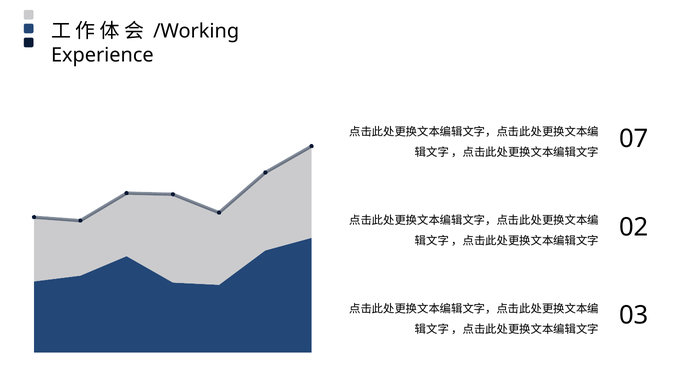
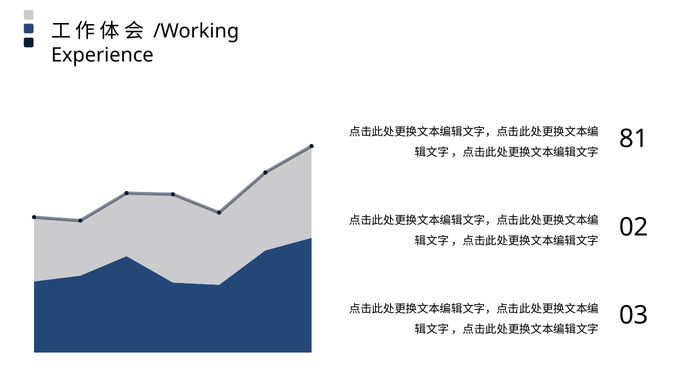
07: 07 -> 81 (634, 139)
